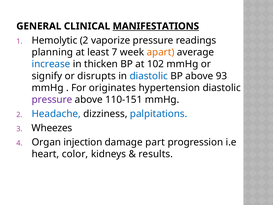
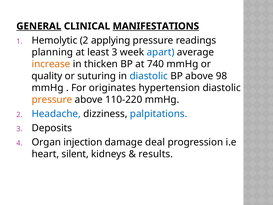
GENERAL underline: none -> present (39, 26)
vaporize: vaporize -> applying (111, 40)
least 7: 7 -> 3 (115, 52)
apart colour: orange -> blue (161, 52)
increase colour: blue -> orange (51, 64)
102: 102 -> 740 (155, 64)
signify: signify -> quality (47, 76)
disrupts: disrupts -> suturing (97, 76)
93: 93 -> 98 (222, 76)
pressure colour: purple -> orange (52, 100)
110-151: 110-151 -> 110-220 (124, 100)
Wheezes: Wheezes -> Deposits (52, 128)
part: part -> deal (155, 142)
color: color -> silent (75, 154)
